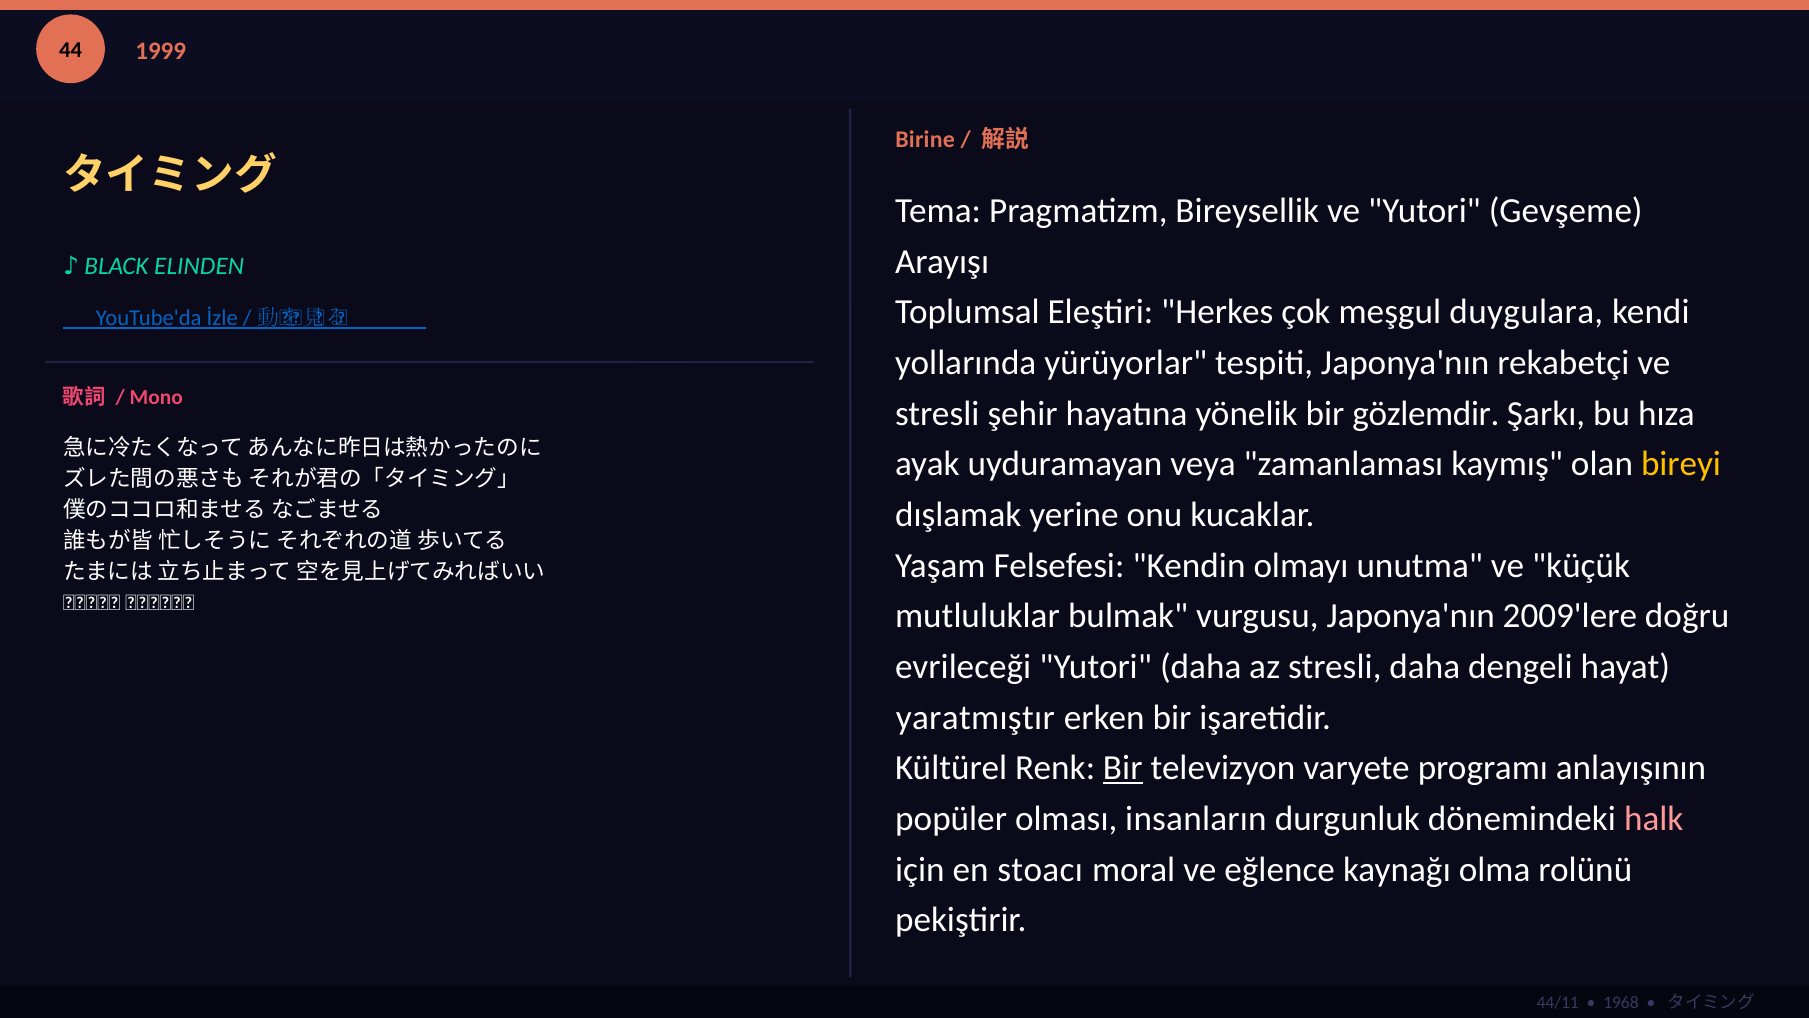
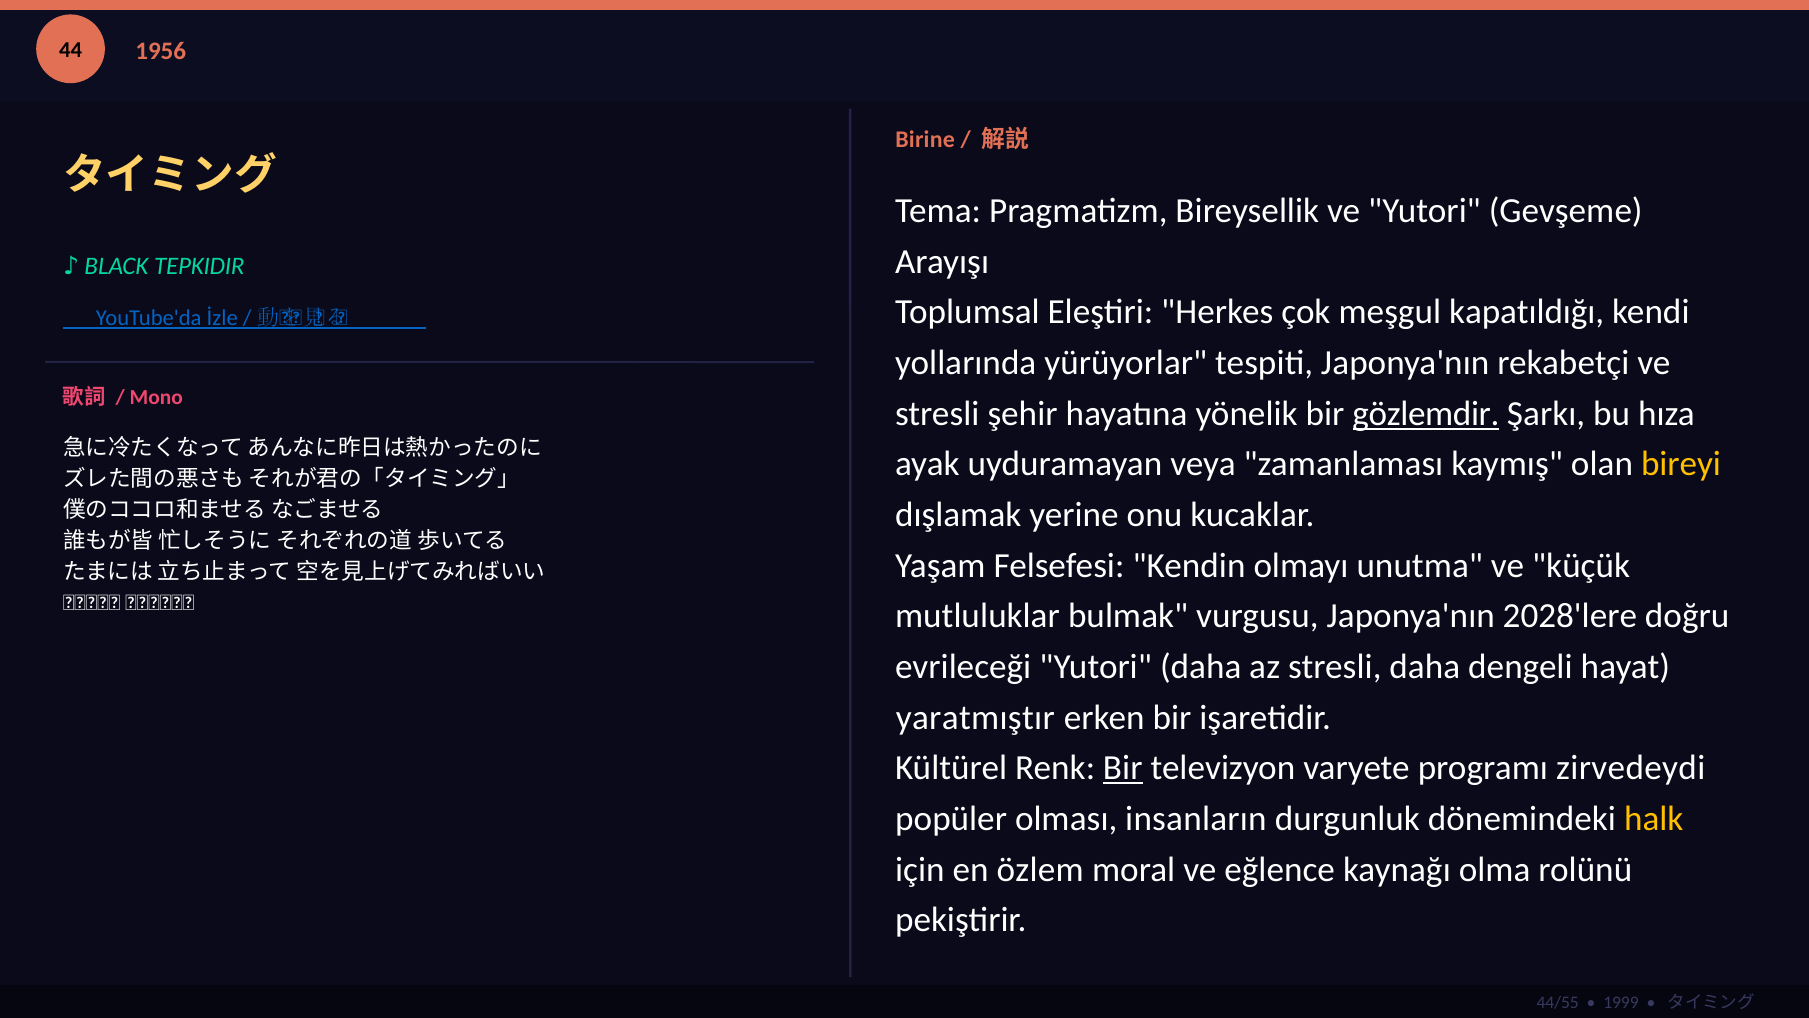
1999: 1999 -> 1956 (161, 51)
ELINDEN: ELINDEN -> TEPKIDIR (199, 266)
duygulara: duygulara -> kapatıldığı (1527, 312)
gözlemdir underline: none -> present (1426, 414)
2009'lere: 2009'lere -> 2028'lere (1570, 616)
anlayışının: anlayışının -> zirvedeydi (1631, 768)
halk colour: pink -> yellow (1654, 819)
stoacı: stoacı -> özlem (1040, 869)
44/11: 44/11 -> 44/55 (1558, 1002)
1968: 1968 -> 1999 (1621, 1002)
